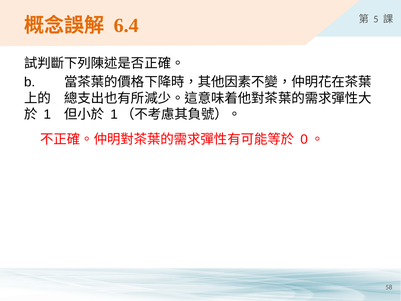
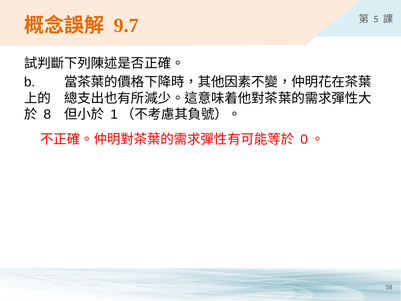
6.4: 6.4 -> 9.7 (126, 25)
1: 1 -> 8 (47, 114)
